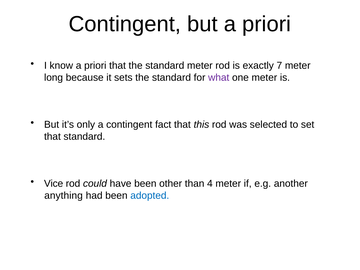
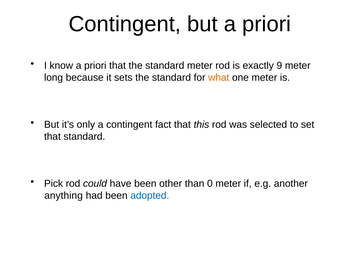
7: 7 -> 9 (279, 66)
what colour: purple -> orange (219, 78)
Vice: Vice -> Pick (54, 184)
4: 4 -> 0 (210, 184)
